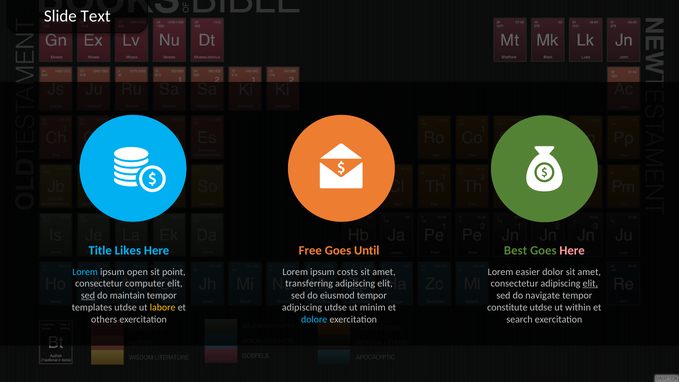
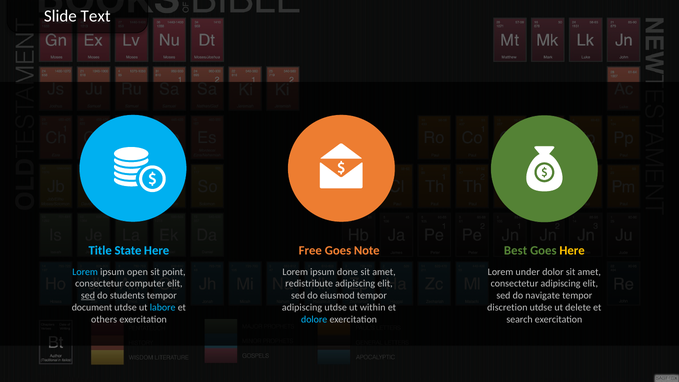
Likes: Likes -> State (128, 250)
Until: Until -> Note (367, 250)
Here colour: pink -> yellow (572, 250)
costs: costs -> done (348, 272)
easier: easier -> under (528, 272)
transferring: transferring -> redistribute (309, 284)
elit underline: present -> none (590, 284)
maintain: maintain -> students (127, 296)
templates: templates -> document (92, 307)
labore colour: yellow -> light blue (163, 307)
minim: minim -> within (373, 307)
constitute: constitute -> discretion (507, 307)
within: within -> delete (578, 307)
